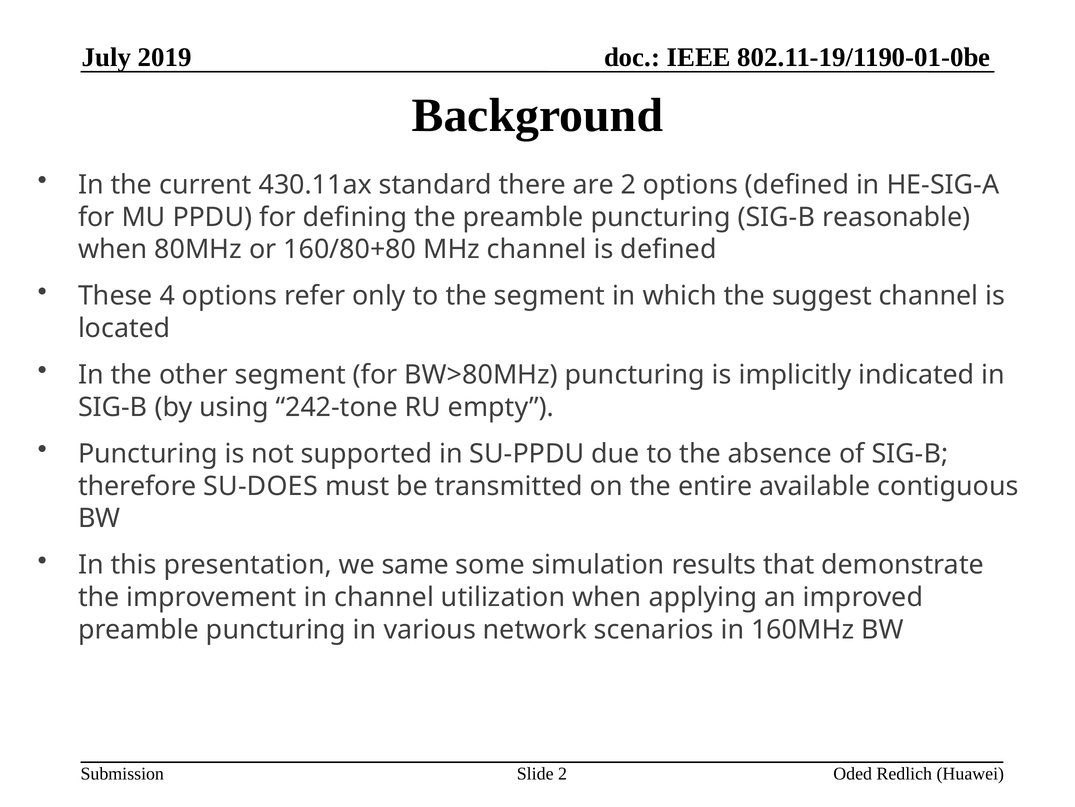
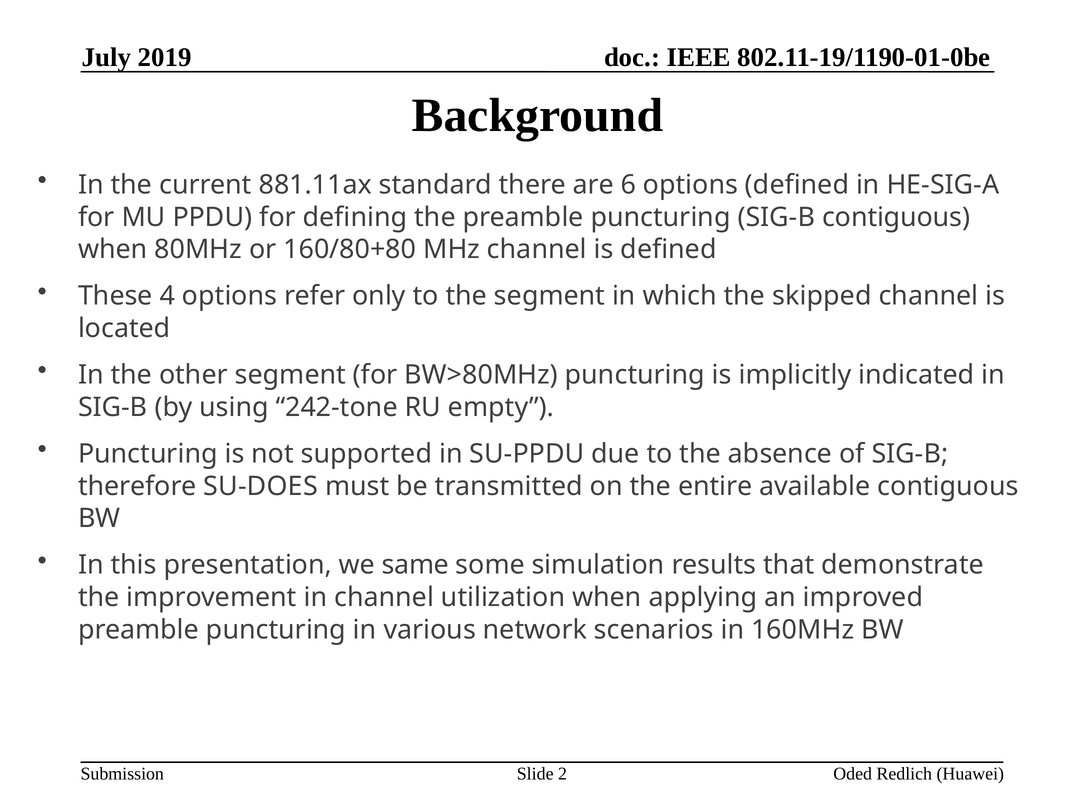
430.11ax: 430.11ax -> 881.11ax (315, 185)
are 2: 2 -> 6 (628, 185)
SIG-B reasonable: reasonable -> contiguous (896, 217)
suggest: suggest -> skipped (822, 296)
